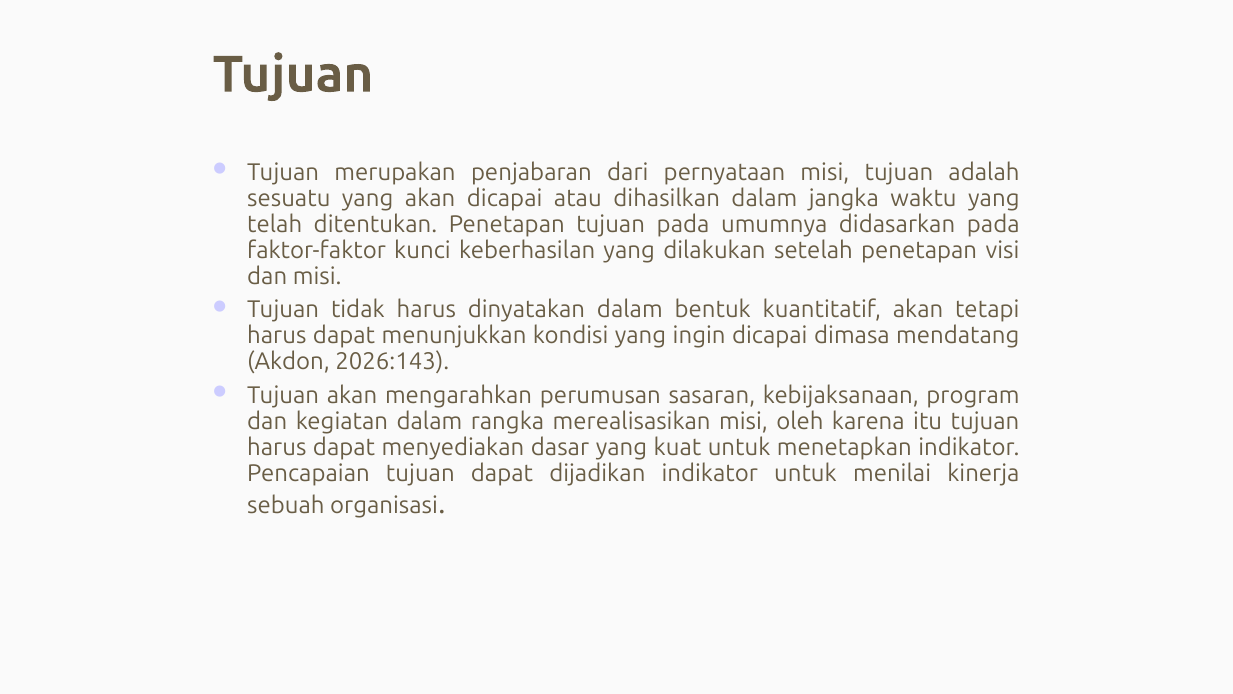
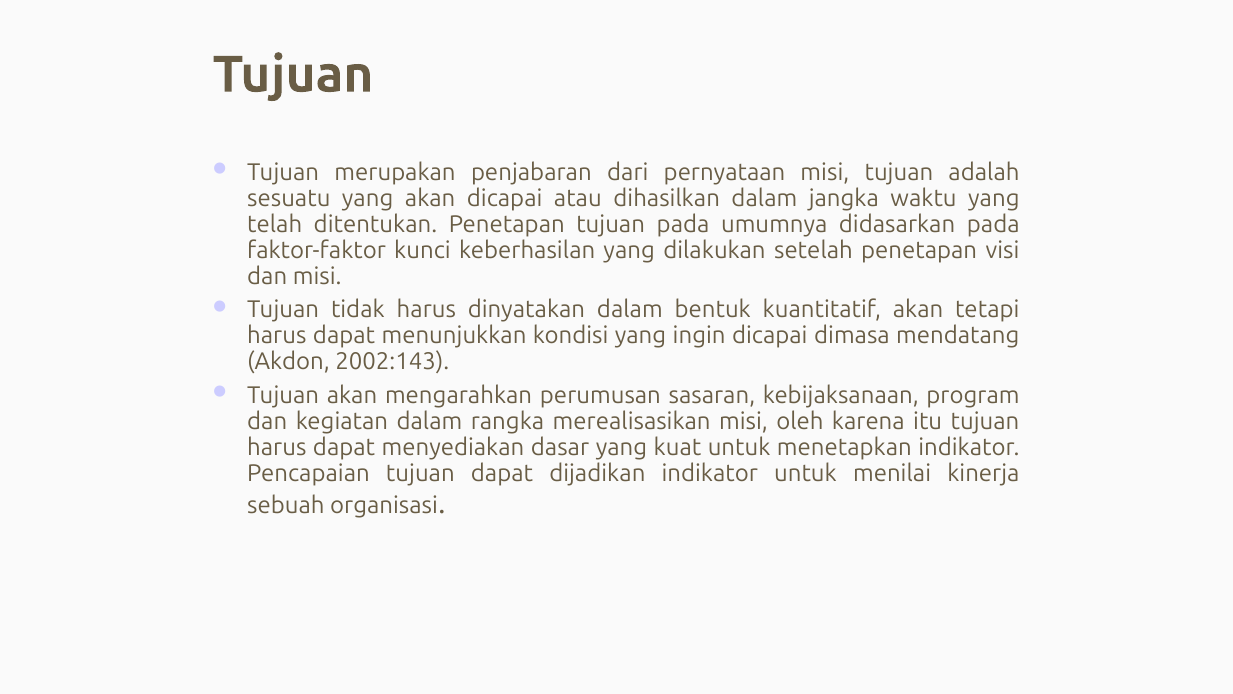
2026:143: 2026:143 -> 2002:143 (392, 362)
